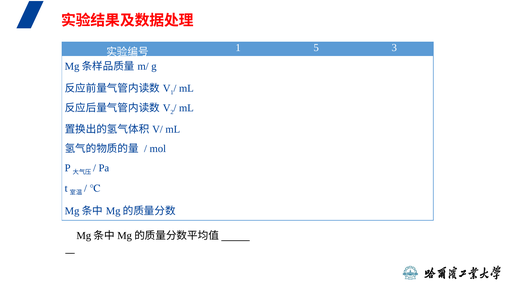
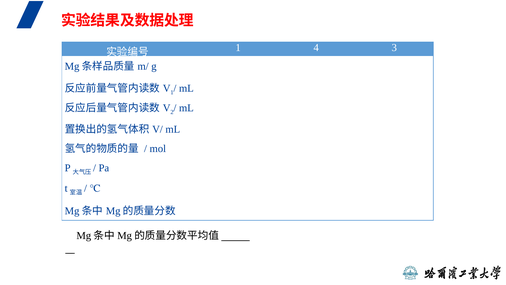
5: 5 -> 4 (316, 48)
